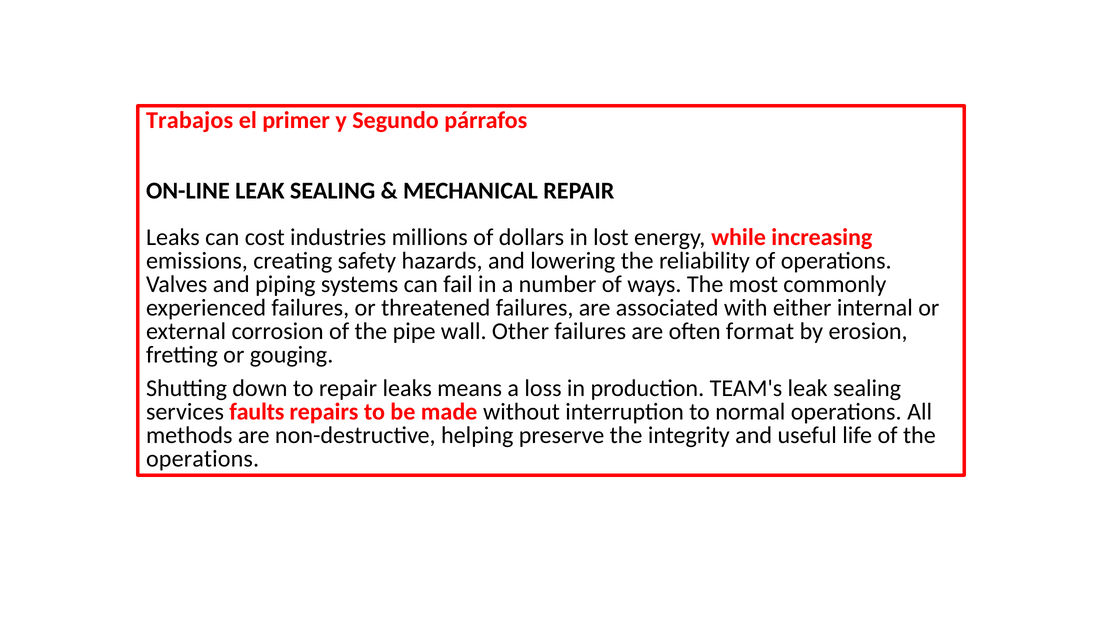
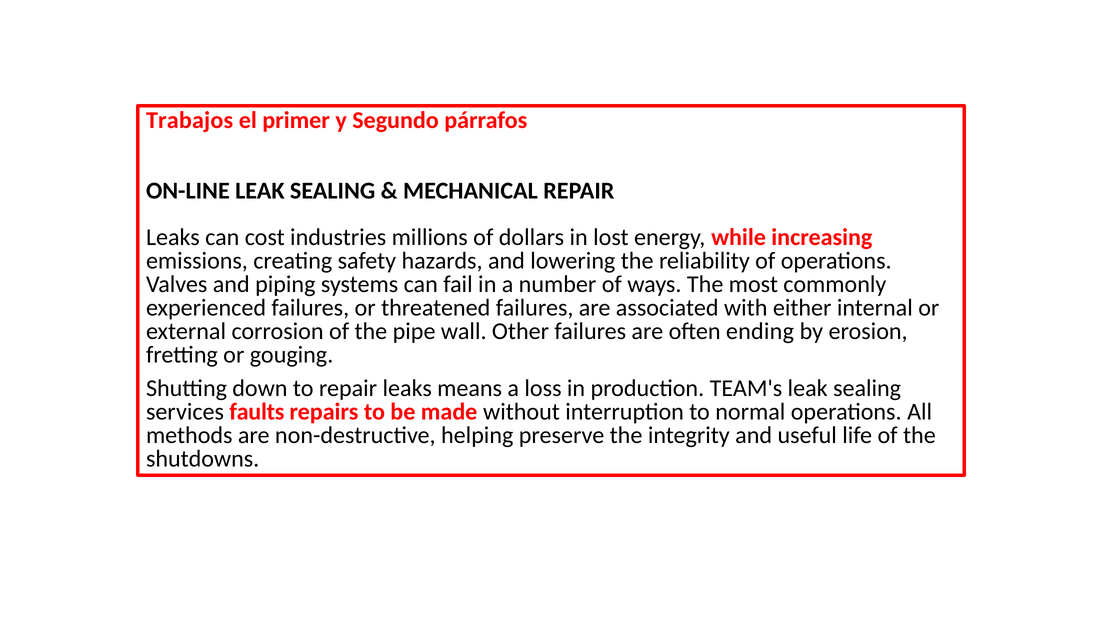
format: format -> ending (760, 331)
operations: operations -> shutdowns (203, 459)
